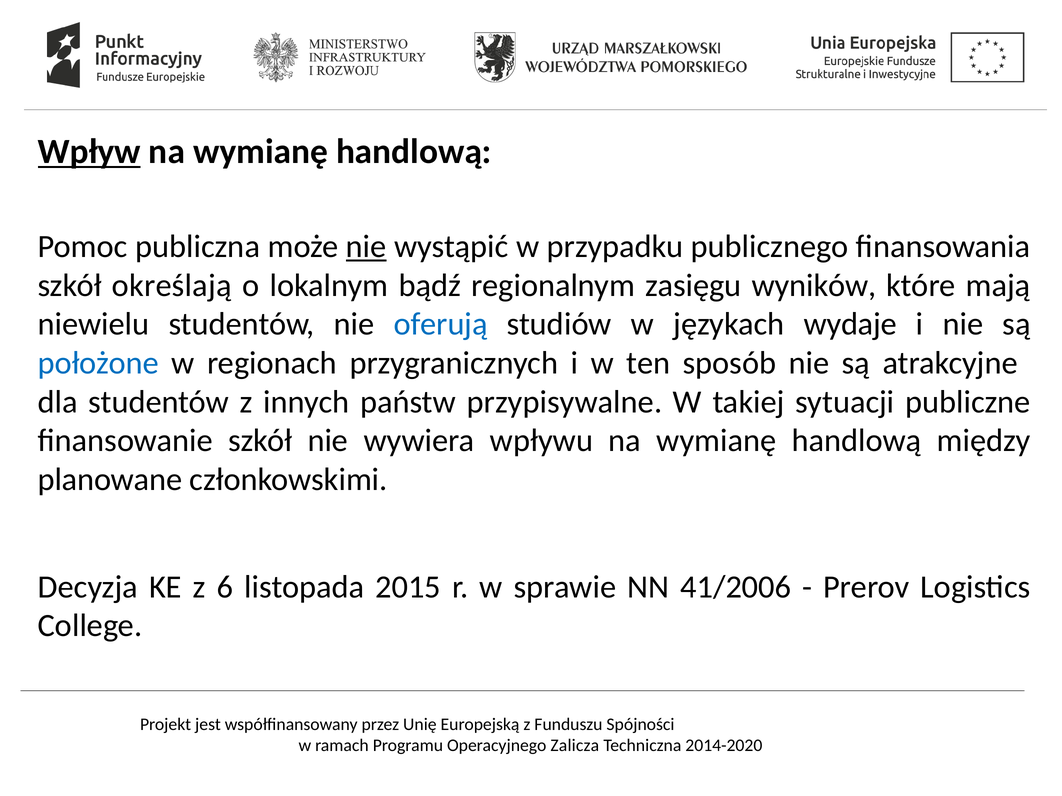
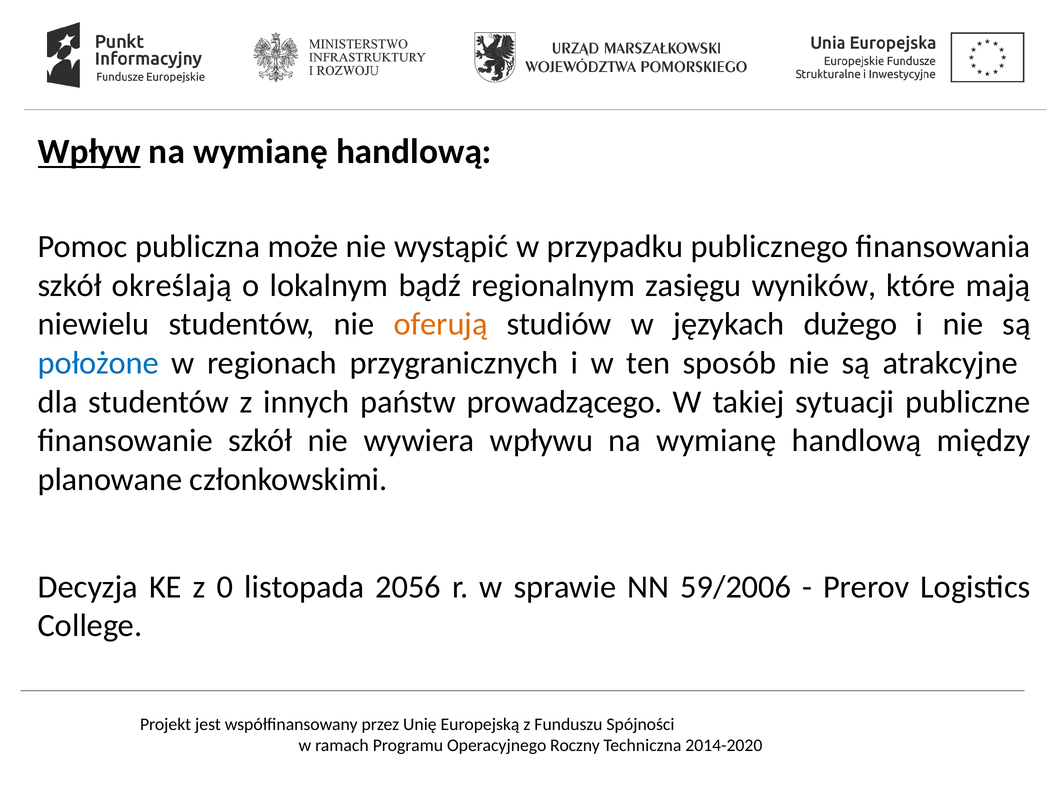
nie underline: present -> none (366, 247)
oferują colour: blue -> orange (441, 324)
wydaje: wydaje -> dużego (850, 324)
przypisywalne: przypisywalne -> prowadzącego (565, 402)
6: 6 -> 0 (225, 587)
2015: 2015 -> 2056 (408, 587)
41/2006: 41/2006 -> 59/2006 (736, 587)
Zalicza: Zalicza -> Roczny (575, 746)
